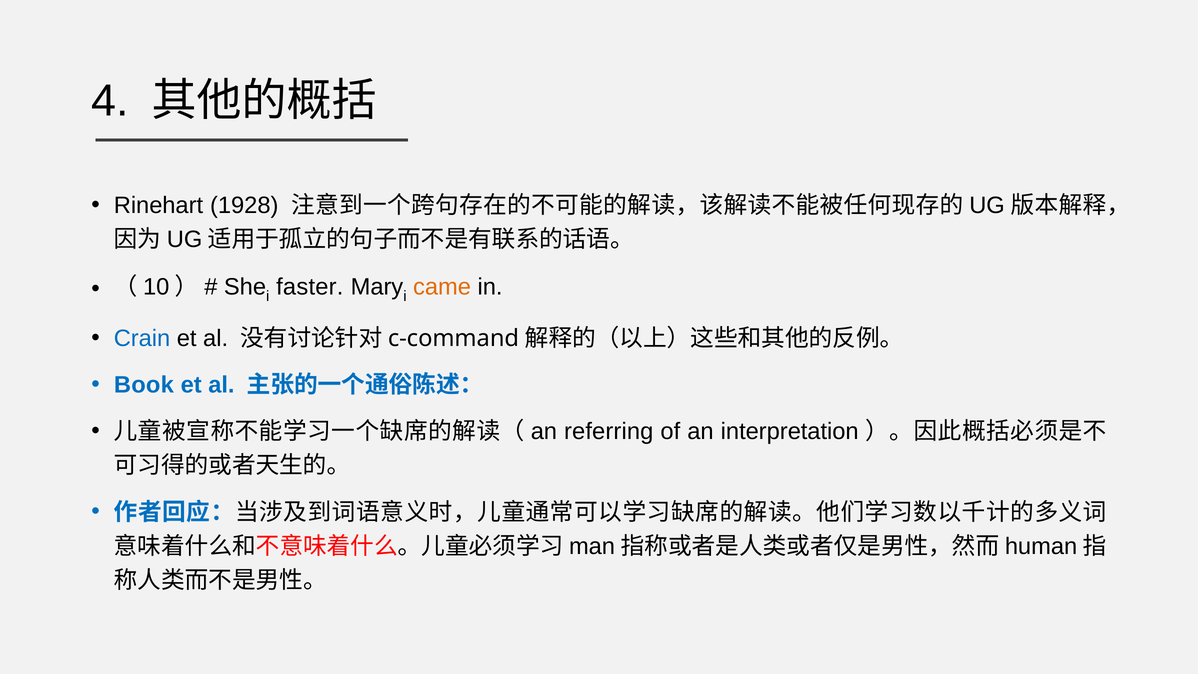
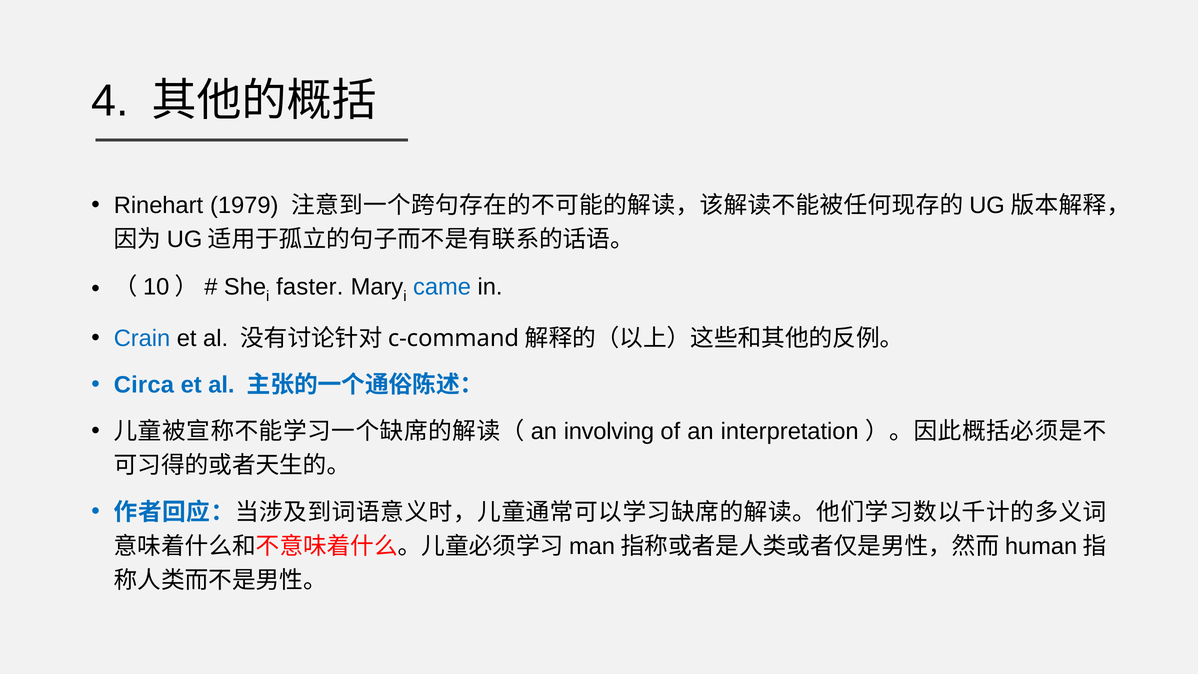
1928: 1928 -> 1979 (244, 205)
came colour: orange -> blue (442, 287)
Book: Book -> Circa (144, 385)
referring: referring -> involving (609, 431)
